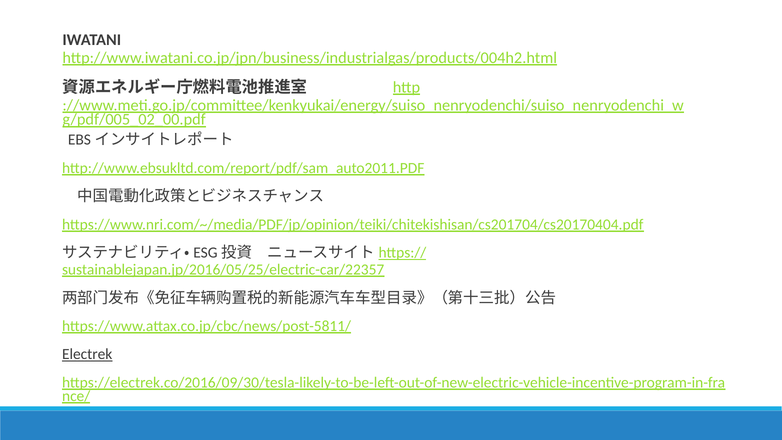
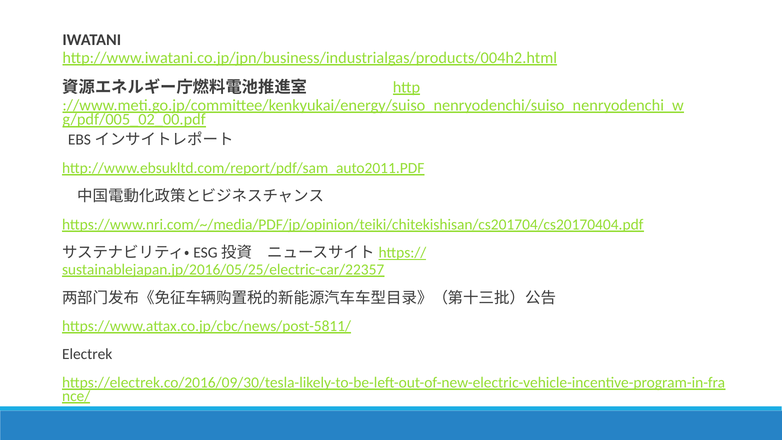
Electrek underline: present -> none (87, 354)
